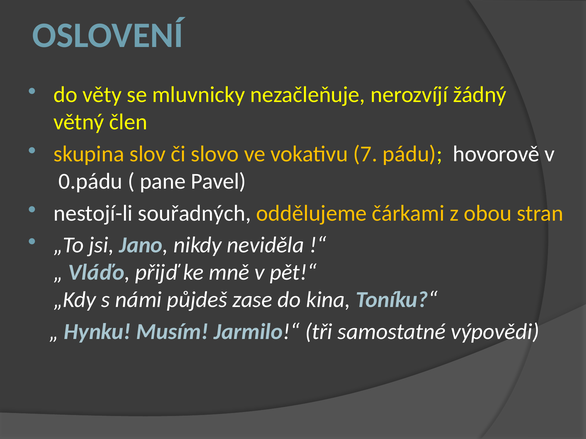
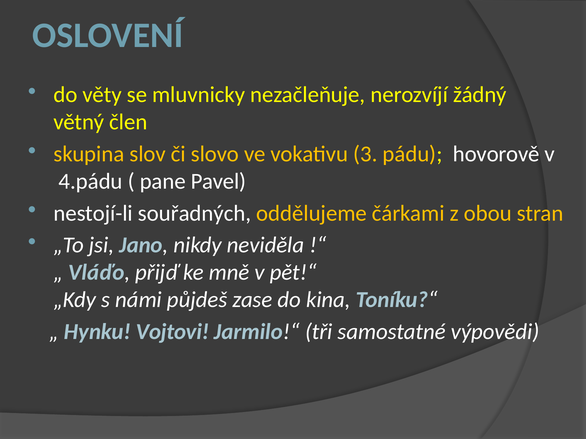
7: 7 -> 3 (365, 154)
0.pádu: 0.pádu -> 4.pádu (91, 181)
Musím: Musím -> Vojtovi (173, 332)
